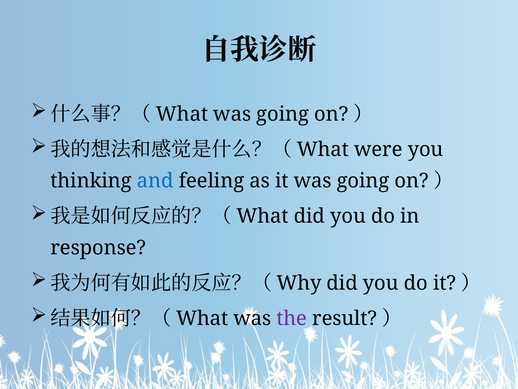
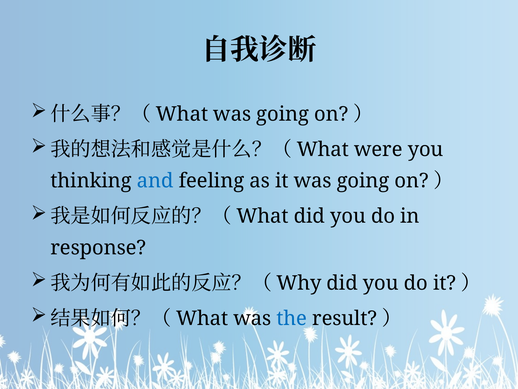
the colour: purple -> blue (292, 318)
